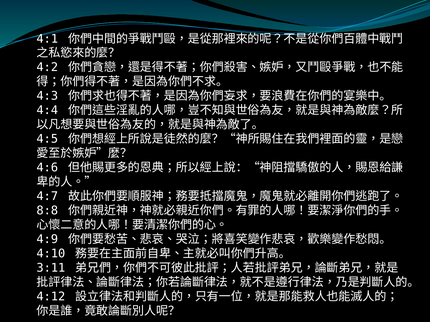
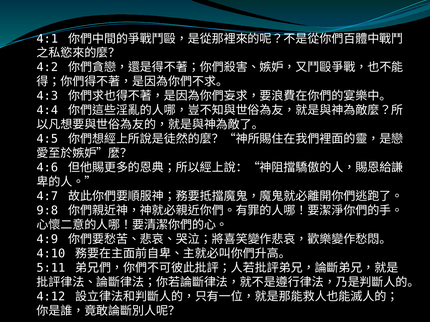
8:8: 8:8 -> 9:8 (47, 211)
3:11: 3:11 -> 5:11 (51, 268)
